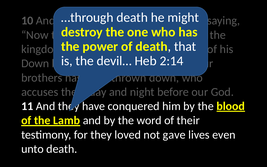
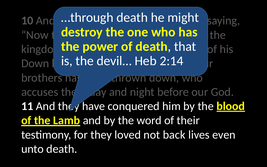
gave: gave -> back (174, 135)
